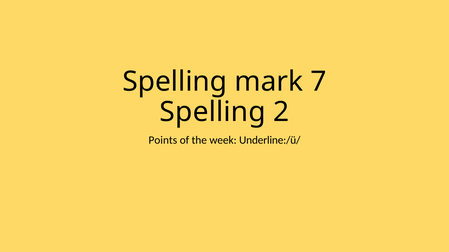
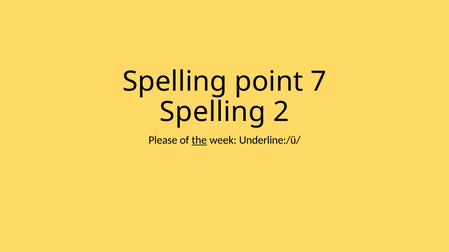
mark: mark -> point (269, 82)
Points: Points -> Please (163, 140)
the underline: none -> present (199, 140)
